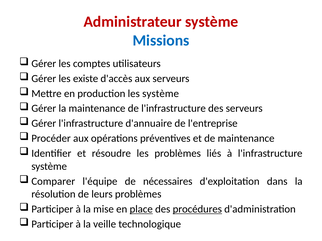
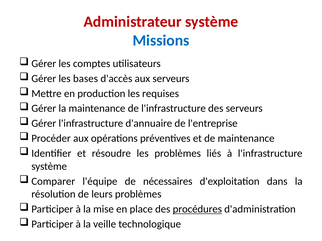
existe: existe -> bases (86, 79)
les système: système -> requises (161, 94)
place underline: present -> none (141, 210)
